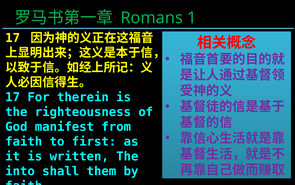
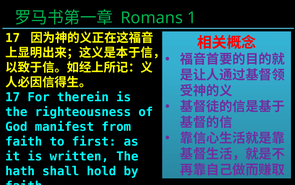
into: into -> hath (20, 171)
them: them -> hold (101, 171)
